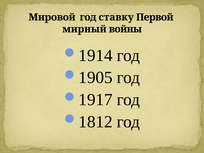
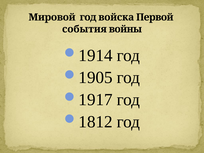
ставку: ставку -> войска (116, 17)
мирный: мирный -> события (84, 29)
